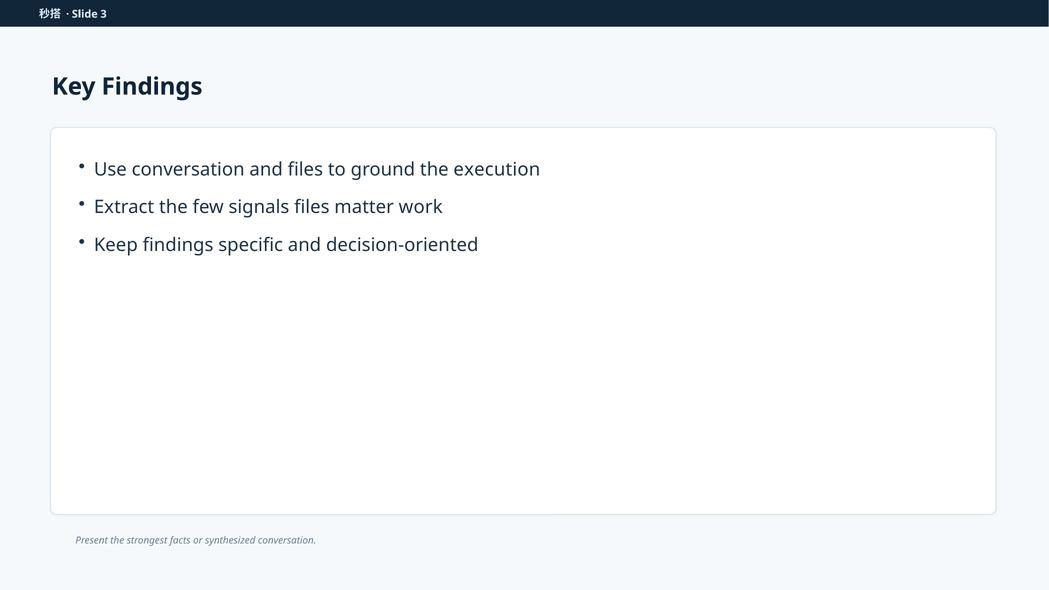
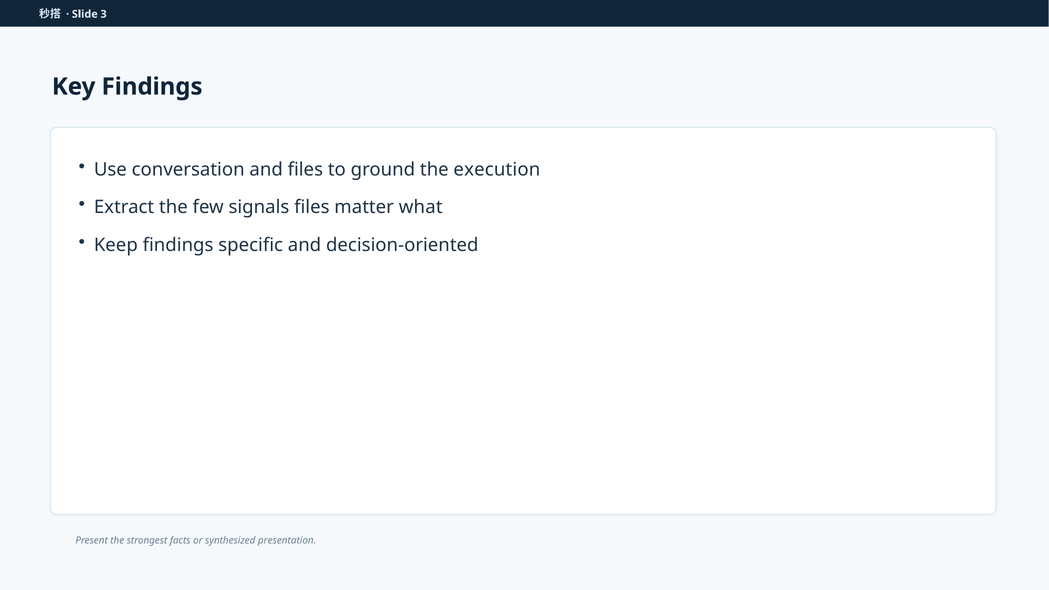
work: work -> what (421, 207)
synthesized conversation: conversation -> presentation (287, 540)
